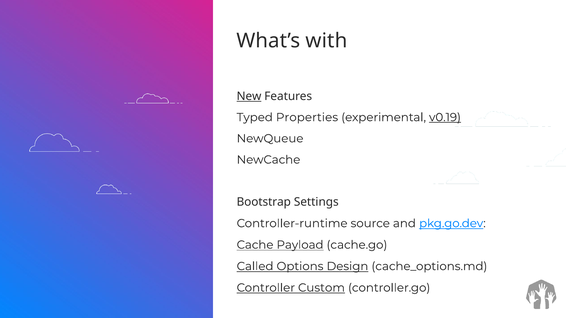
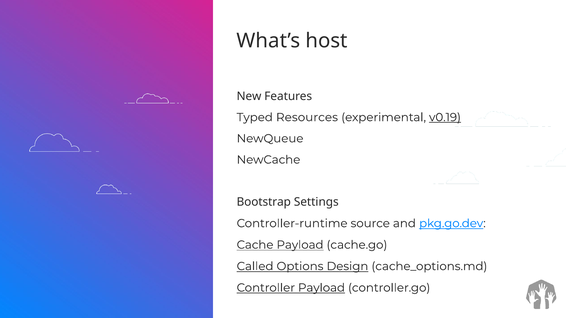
with: with -> host (327, 41)
New underline: present -> none (249, 96)
Properties: Properties -> Resources (307, 117)
Controller Custom: Custom -> Payload (321, 288)
